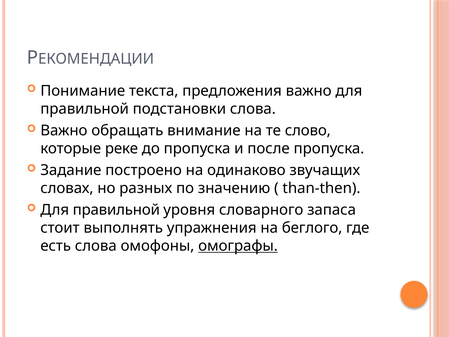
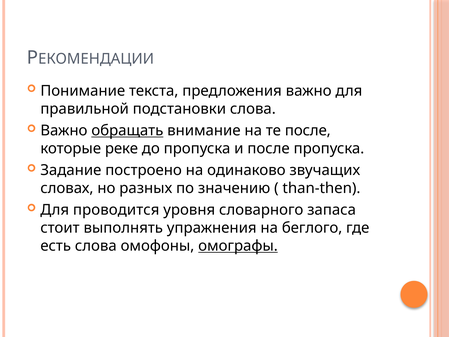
обращать underline: none -> present (127, 130)
те слово: слово -> после (308, 130)
правильной: правильной -> проводится (116, 210)
